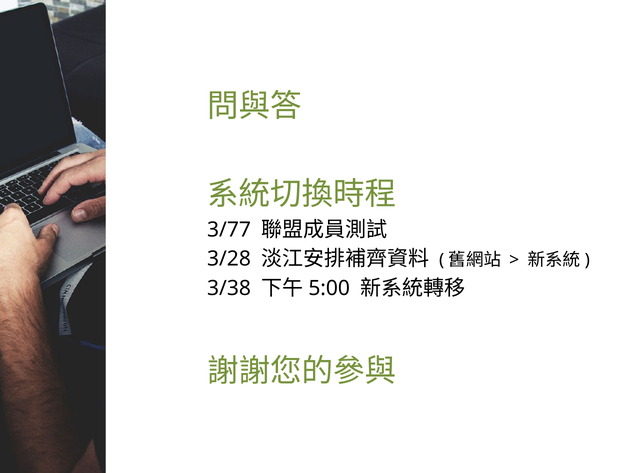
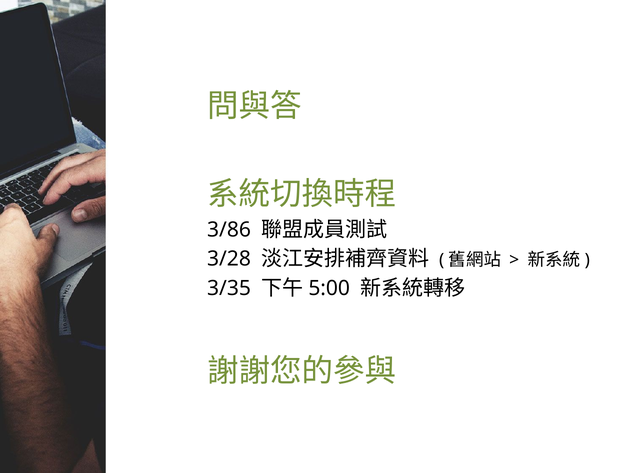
3/77: 3/77 -> 3/86 (229, 229)
3/38: 3/38 -> 3/35 (229, 288)
